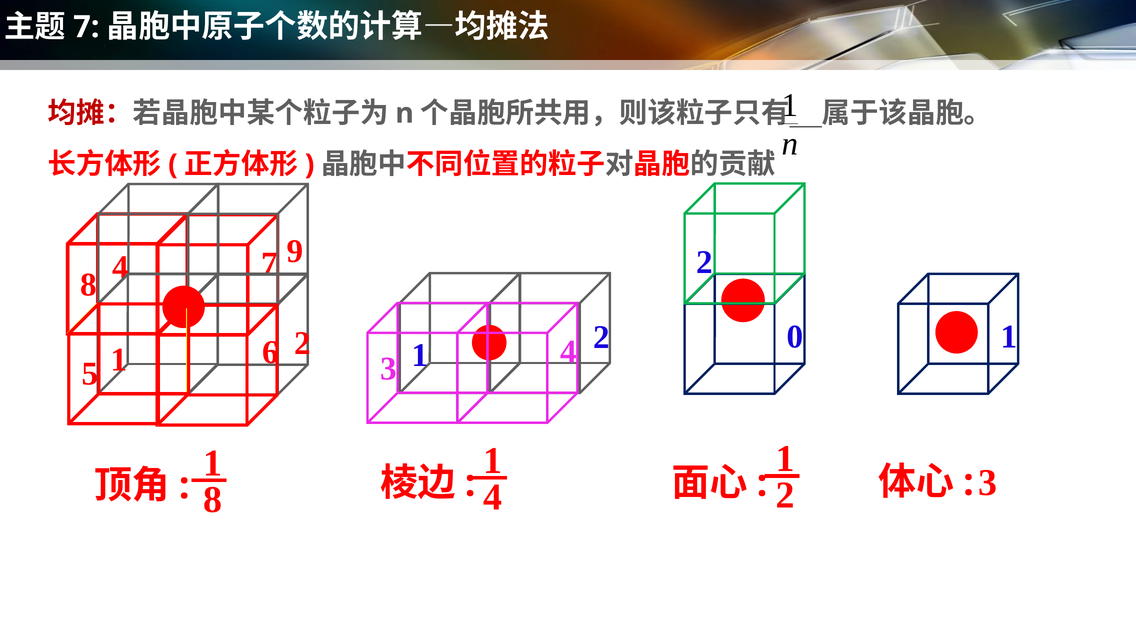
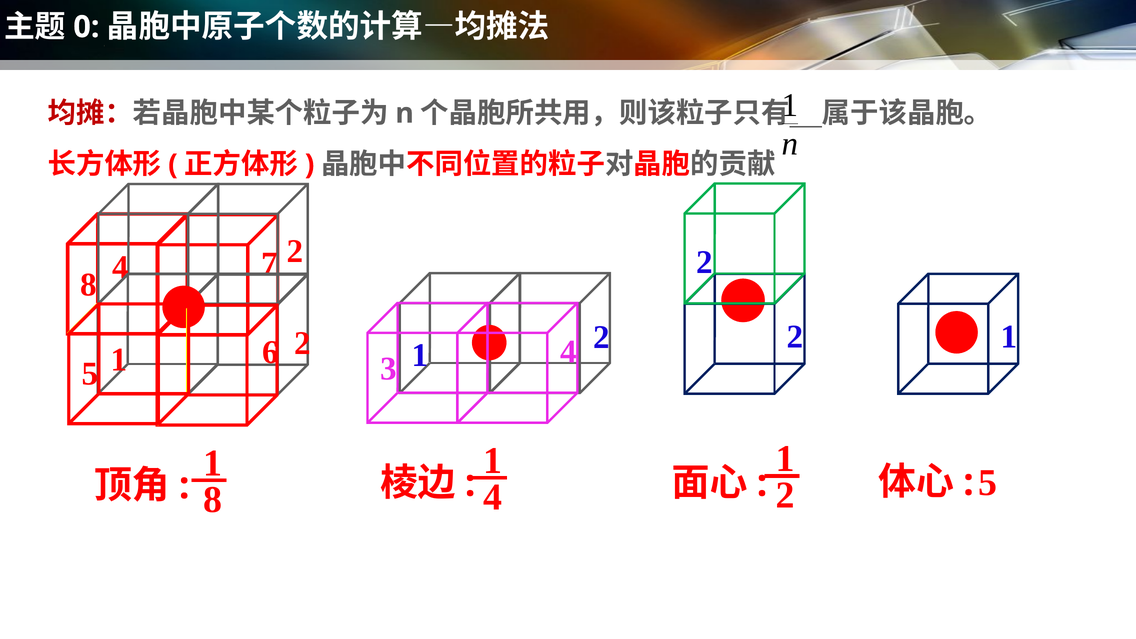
7: 7 -> 0 (86, 27)
9: 9 -> 2 (295, 251)
0: 0 -> 2 (795, 337)
2 3: 3 -> 5 (988, 483)
